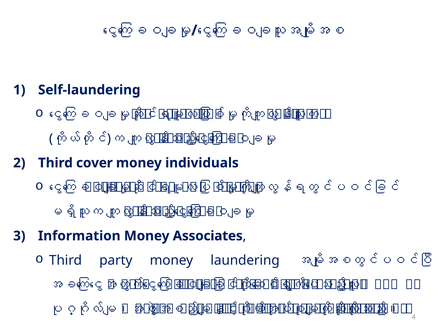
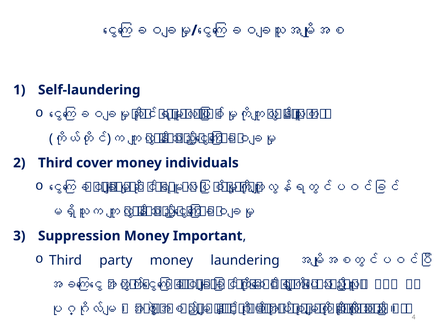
Information: Information -> Suppression (79, 236)
Associates: Associates -> Important (208, 236)
